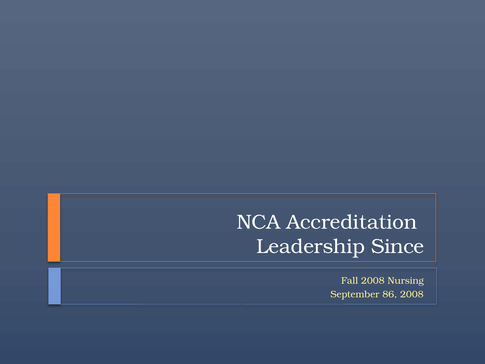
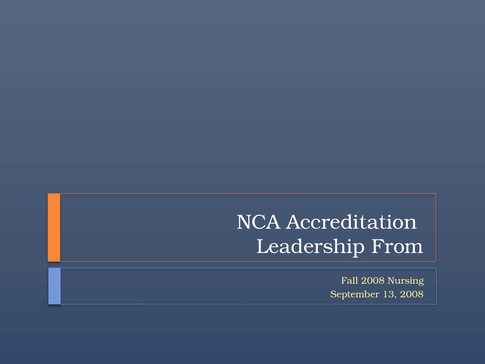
Since: Since -> From (398, 246)
86: 86 -> 13 (390, 294)
